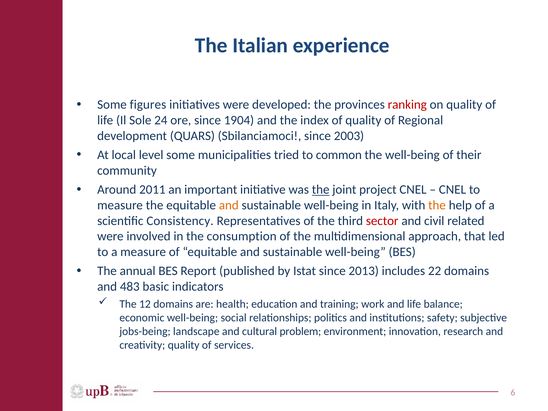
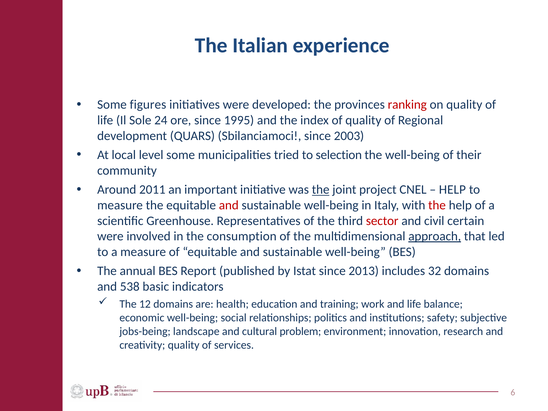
1904: 1904 -> 1995 (239, 120)
common: common -> selection (339, 155)
CNEL: CNEL -> HELP (452, 190)
and colour: orange -> red (229, 205)
the colour: orange -> red (437, 205)
Consistency: Consistency -> Greenhouse (180, 221)
related: related -> certain (466, 221)
approach underline: none -> present (435, 236)
22: 22 -> 32 (435, 271)
483: 483 -> 538 (130, 287)
